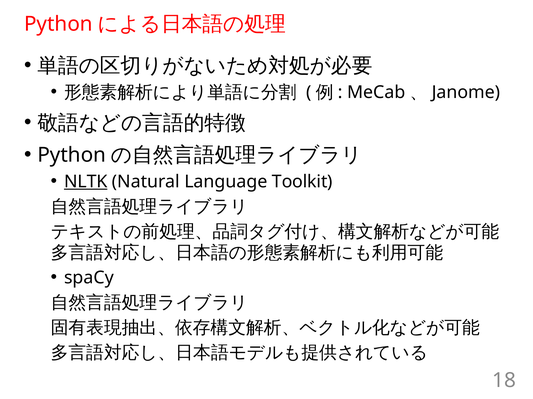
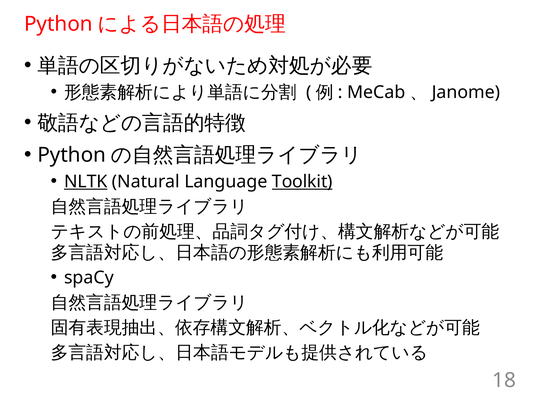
Toolkit underline: none -> present (302, 182)
